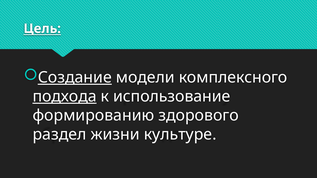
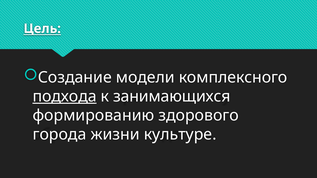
Создание underline: present -> none (75, 78)
использование: использование -> занимающихся (172, 97)
раздел: раздел -> города (59, 135)
